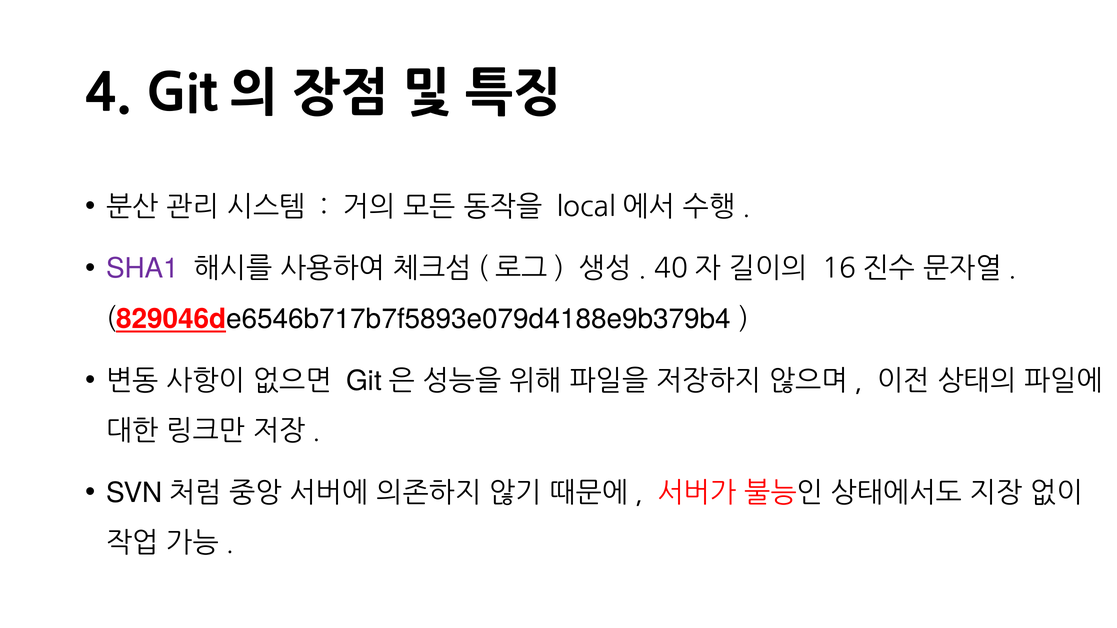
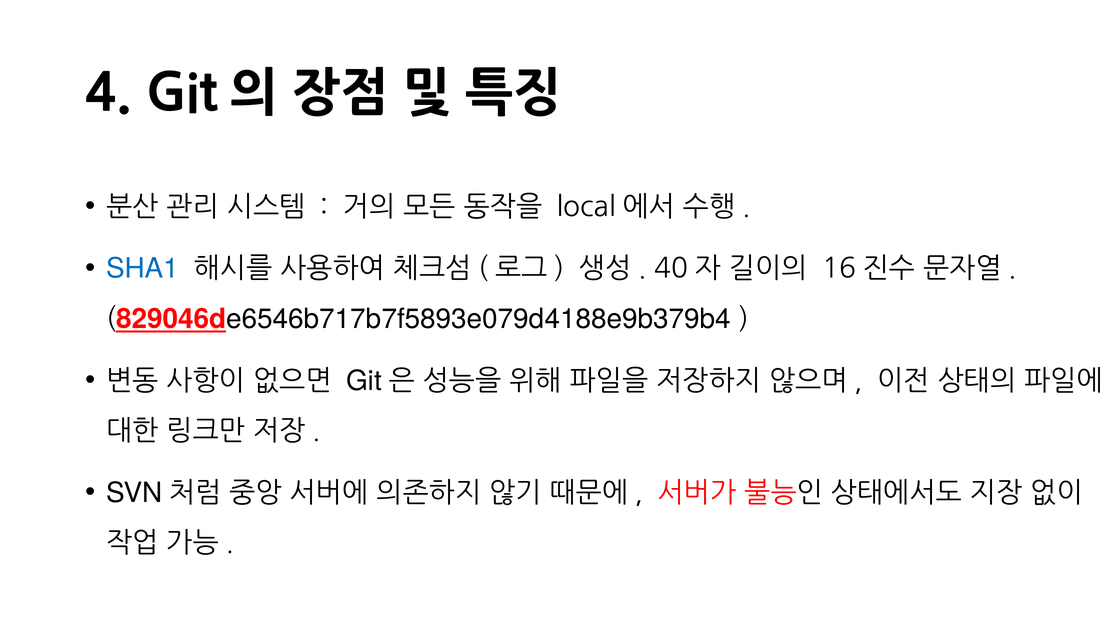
SHA1 colour: purple -> blue (143, 269)
